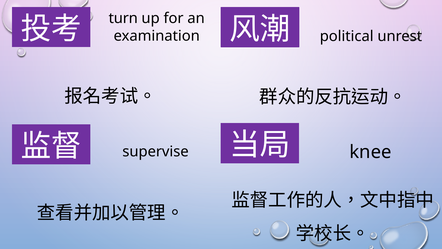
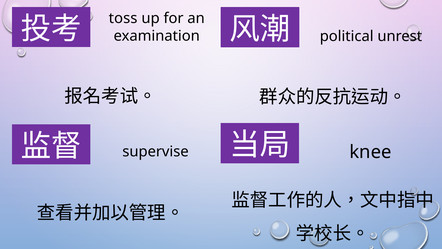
turn: turn -> toss (123, 18)
